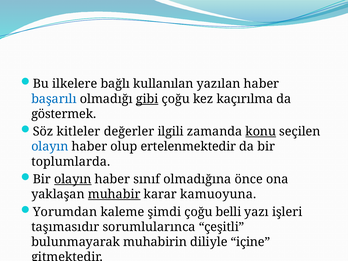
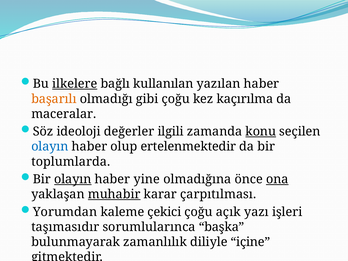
ilkelere underline: none -> present (75, 84)
başarılı colour: blue -> orange (54, 99)
gibi underline: present -> none (147, 99)
göstermek: göstermek -> maceralar (64, 114)
kitleler: kitleler -> ideoloji (79, 132)
sınıf: sınıf -> yine (147, 179)
ona underline: none -> present (277, 179)
kamuoyuna: kamuoyuna -> çarpıtılması (218, 194)
şimdi: şimdi -> çekici (164, 212)
belli: belli -> açık (228, 212)
çeşitli: çeşitli -> başka (222, 227)
muhabirin: muhabirin -> zamanlılık (155, 242)
